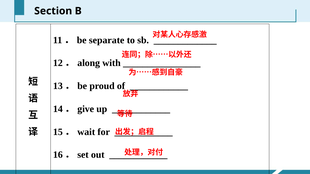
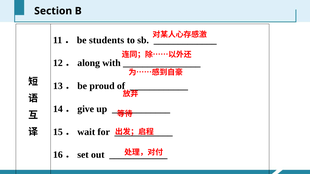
separate: separate -> students (107, 40)
